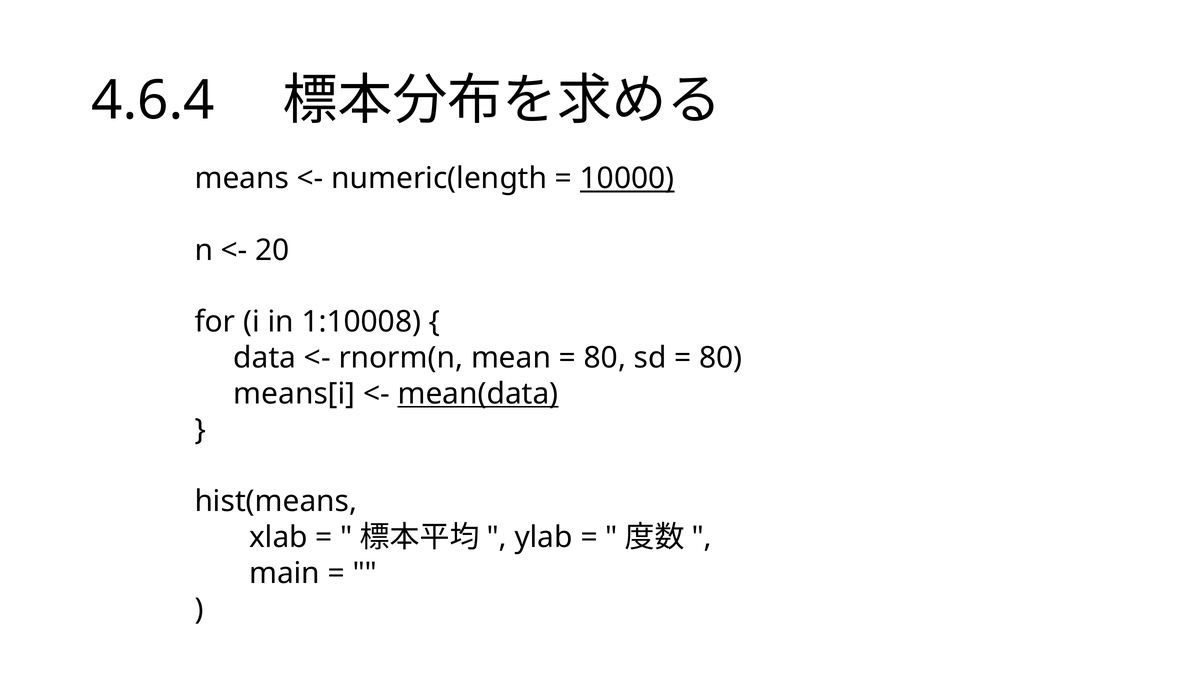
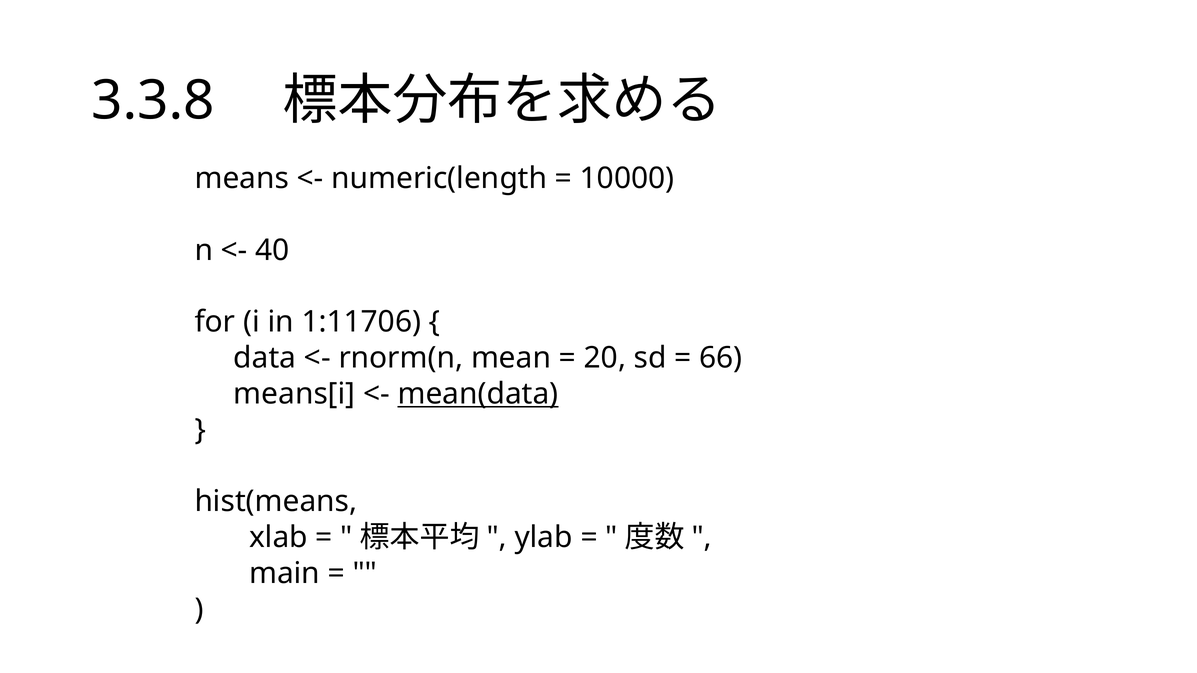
4.6.4: 4.6.4 -> 3.3.8 (153, 101)
10000 underline: present -> none (627, 179)
20: 20 -> 40 (272, 250)
1:10008: 1:10008 -> 1:11706 (361, 322)
80: 80 -> 20 (605, 358)
80: 80 -> 66 (721, 358)
